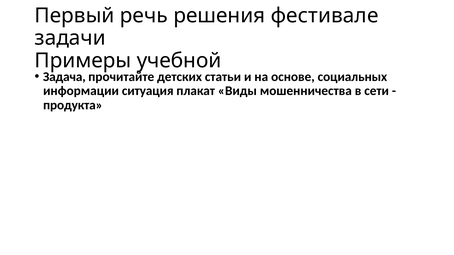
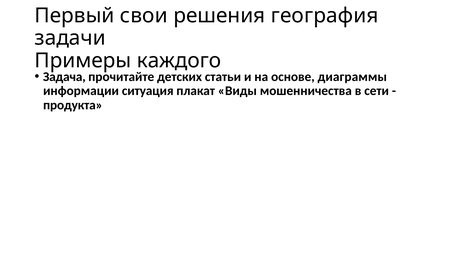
речь: речь -> свои (144, 16)
фестивале: фестивале -> география (325, 16)
учебной: учебной -> каждого (179, 61)
социальных: социальных -> диаграммы (352, 77)
